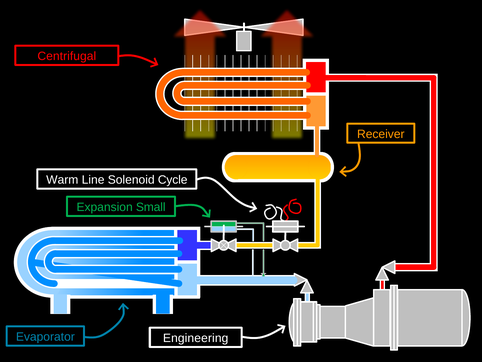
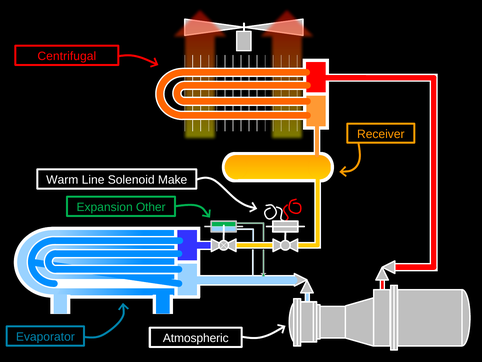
Cycle: Cycle -> Make (173, 180)
Small: Small -> Other (151, 207)
Engineering: Engineering -> Atmospheric (196, 338)
